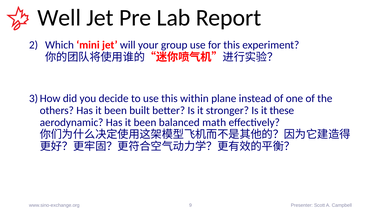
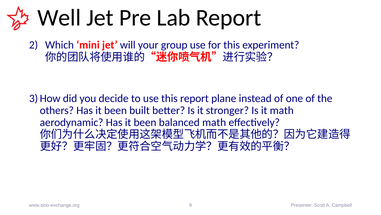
this within: within -> report (194, 98)
it these: these -> math (282, 110)
